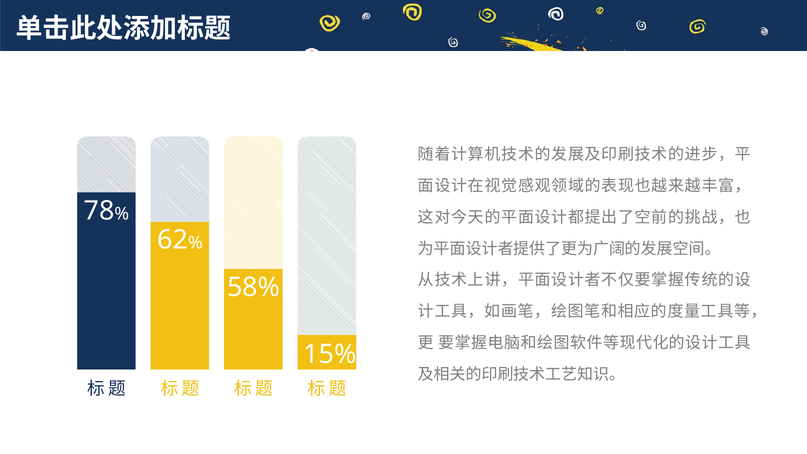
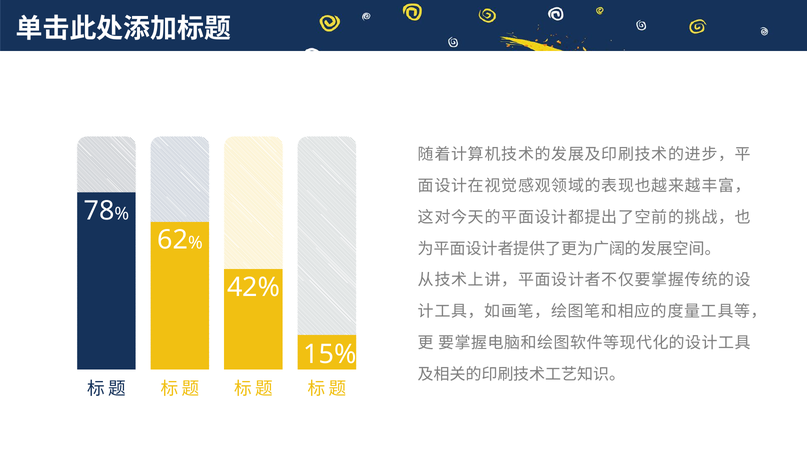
58%: 58% -> 42% (254, 288)
